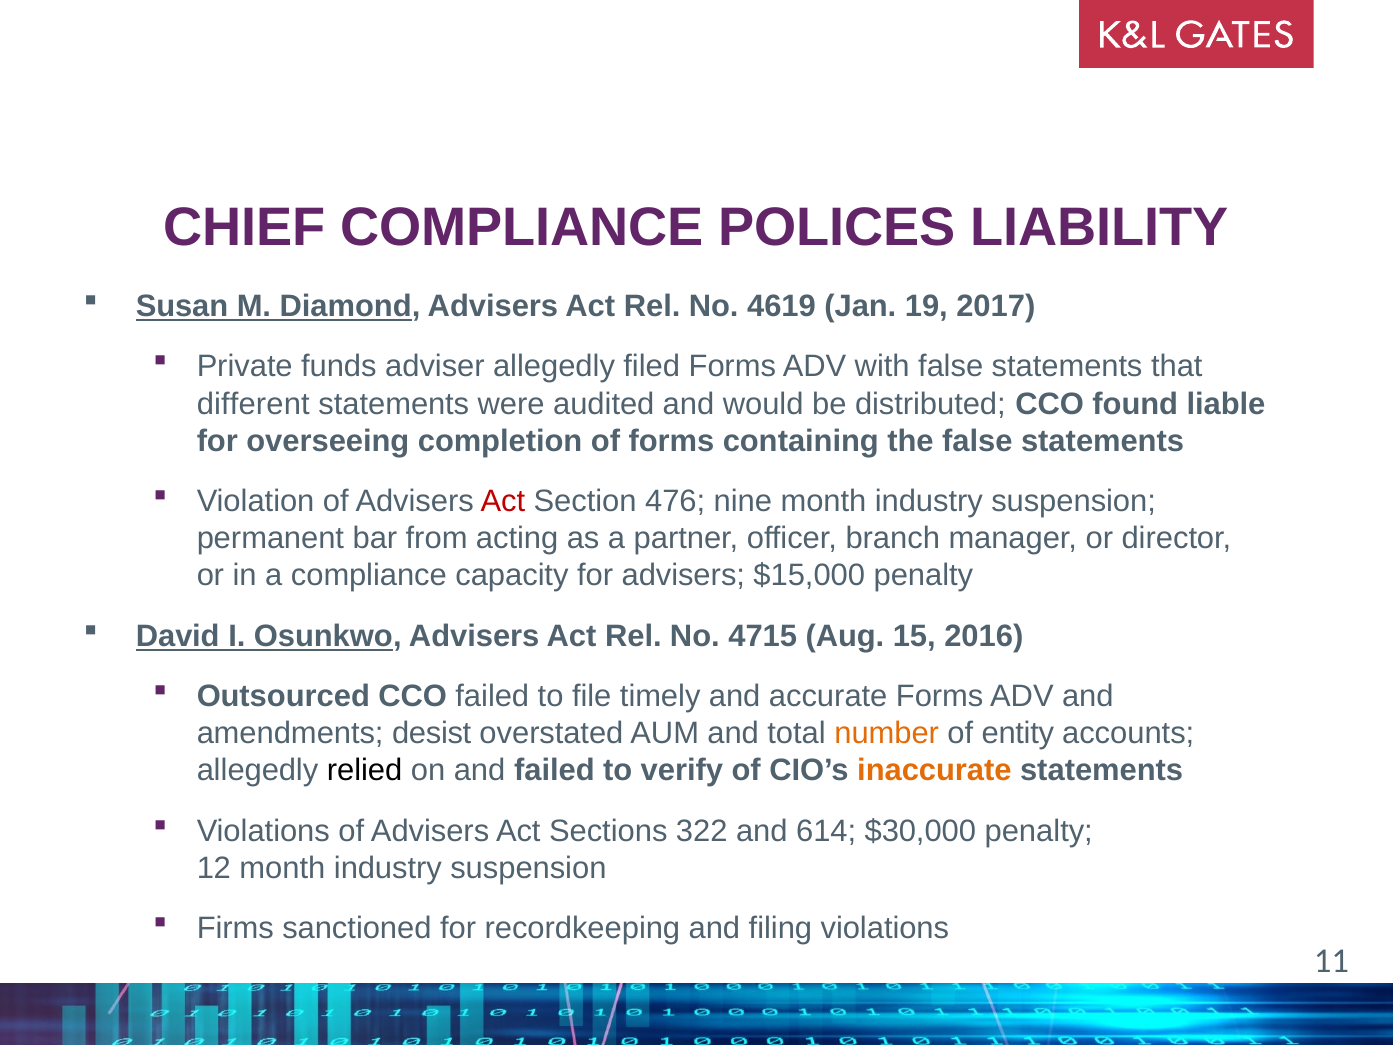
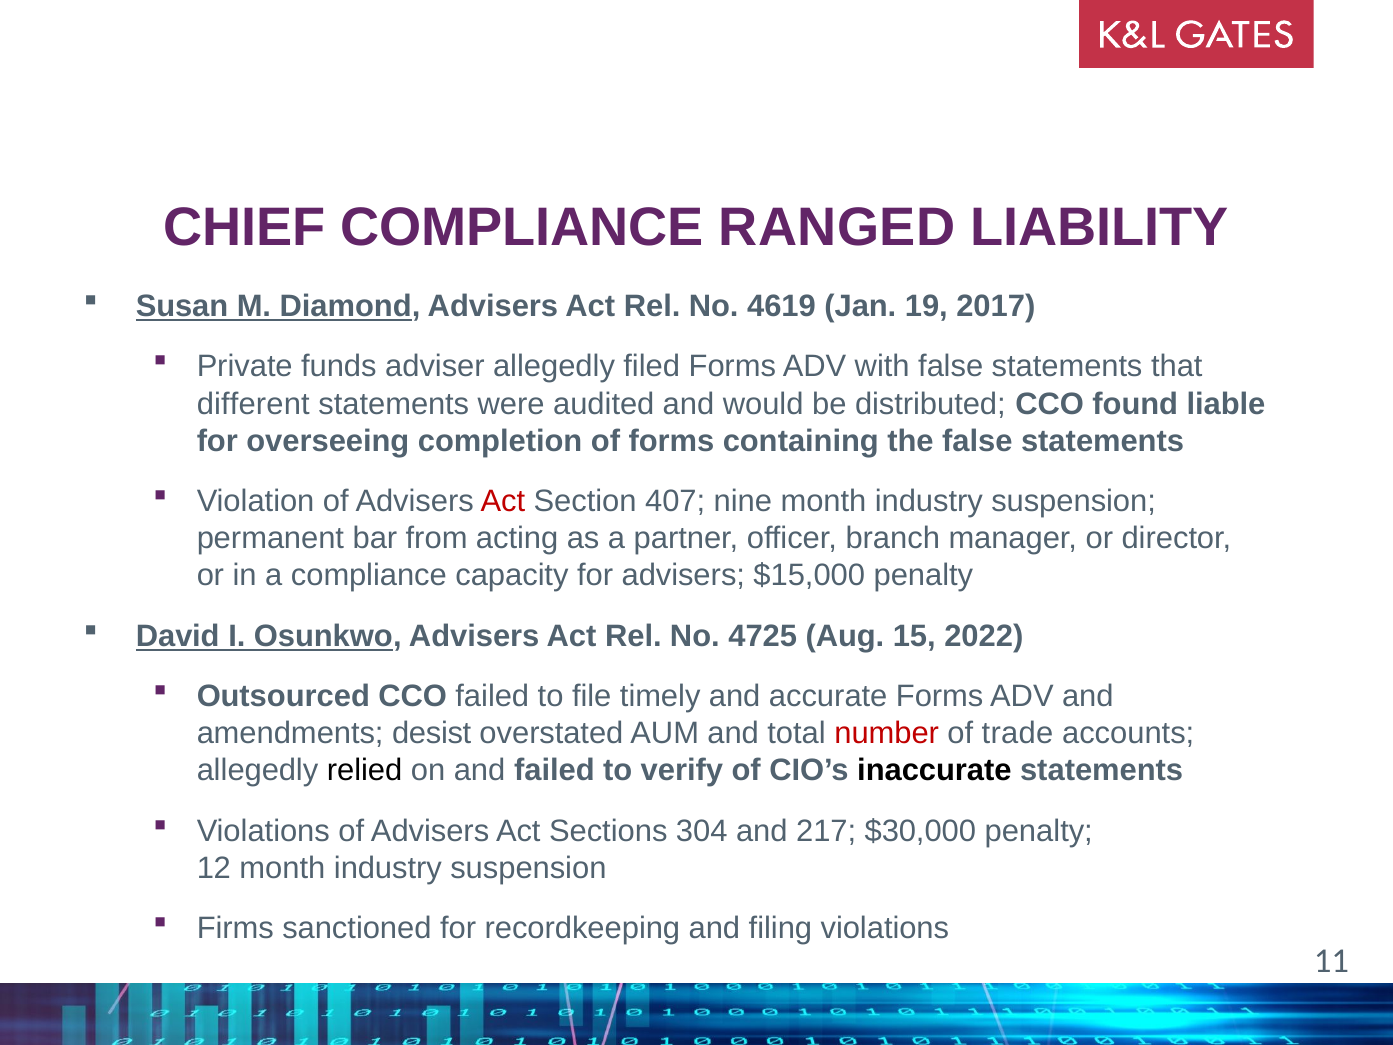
POLICES: POLICES -> RANGED (837, 228)
476: 476 -> 407 (675, 501)
4715: 4715 -> 4725 (763, 636)
2016: 2016 -> 2022 (984, 636)
number colour: orange -> red (887, 733)
entity: entity -> trade (1018, 733)
inaccurate colour: orange -> black (934, 771)
322: 322 -> 304 (702, 831)
614: 614 -> 217 (826, 831)
